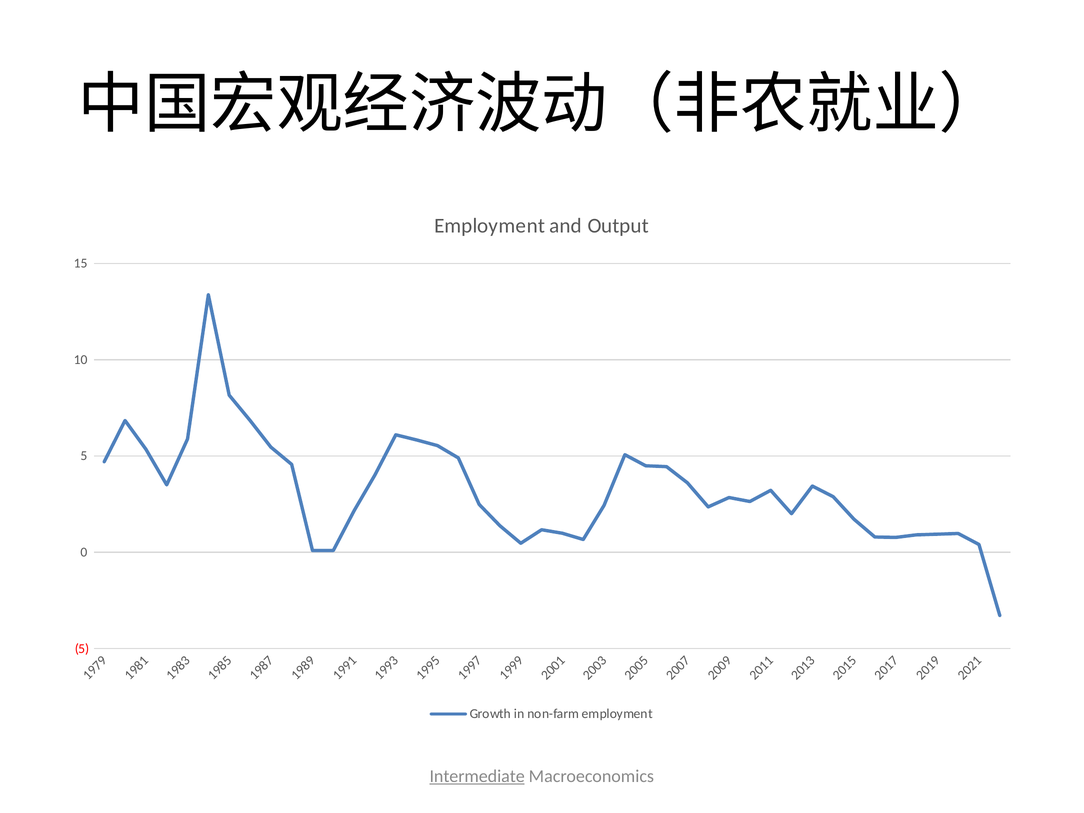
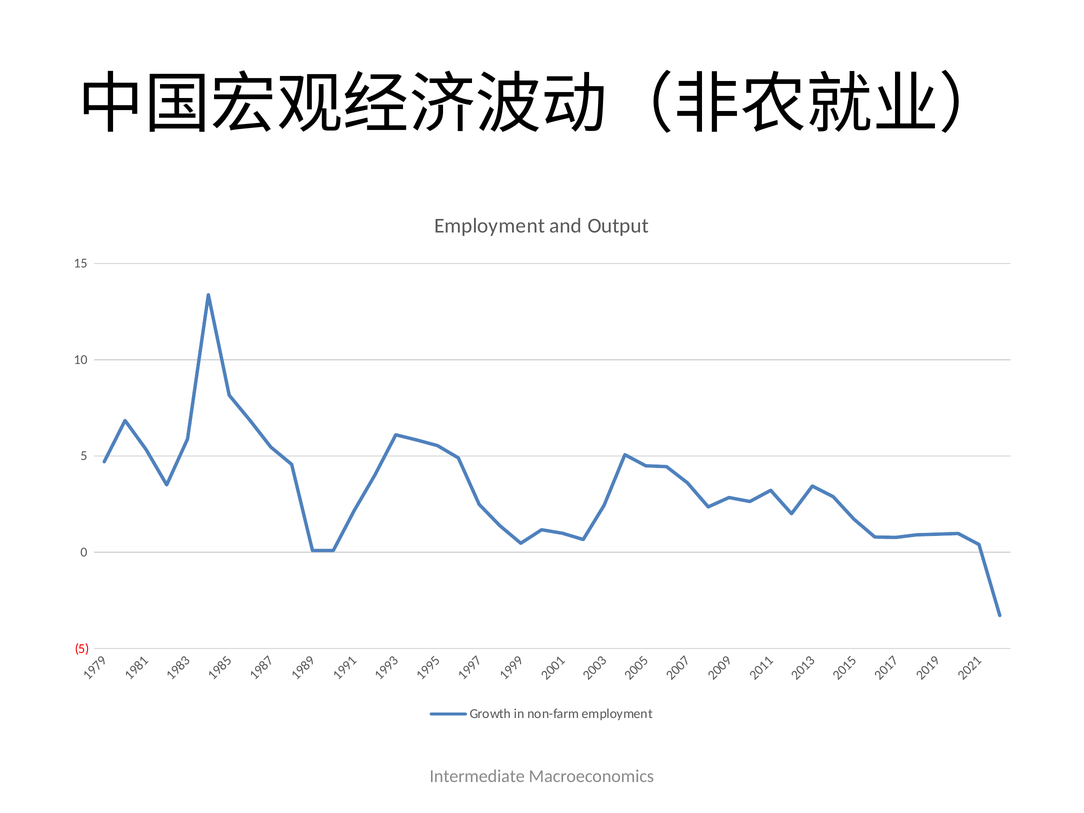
Intermediate underline: present -> none (477, 776)
